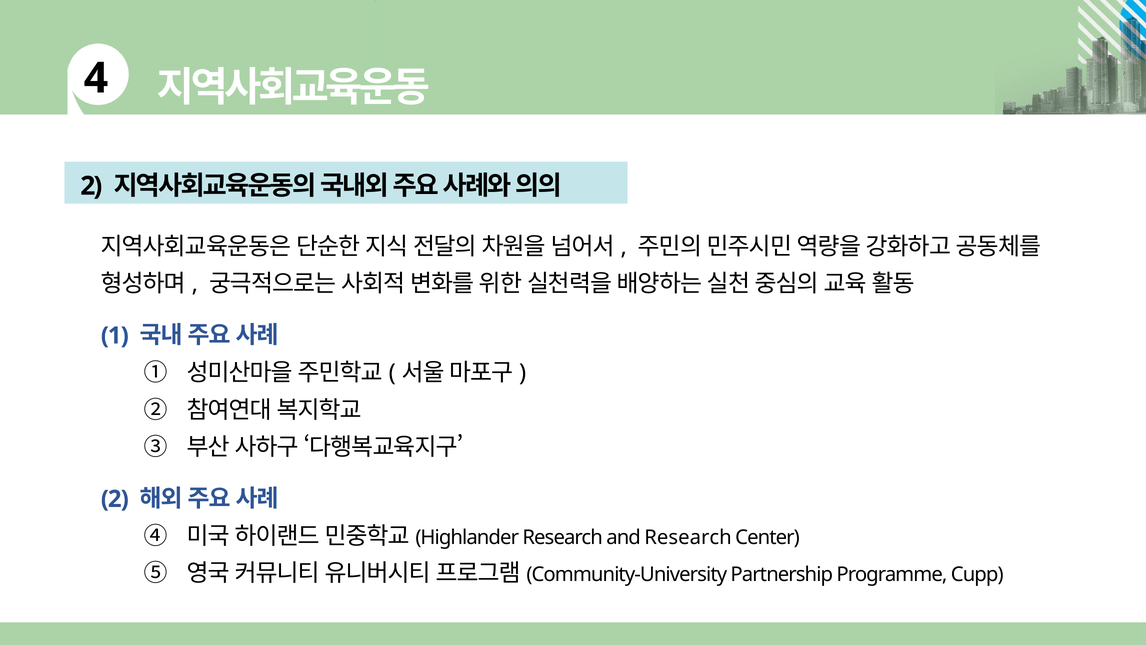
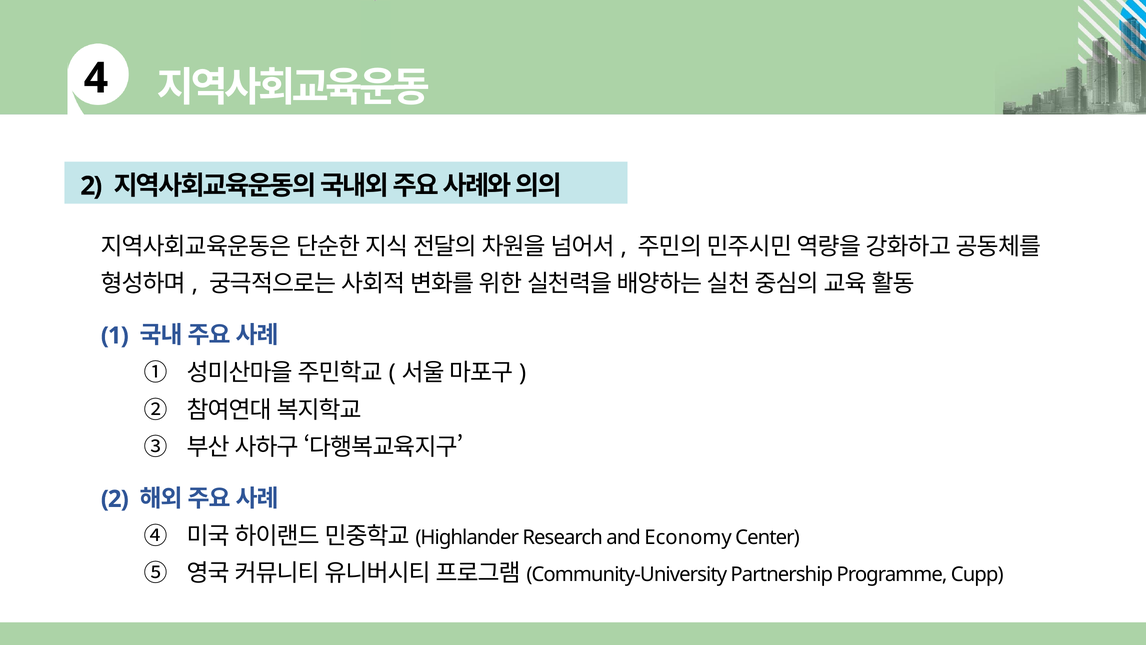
and Research: Research -> Economy (688, 537)
